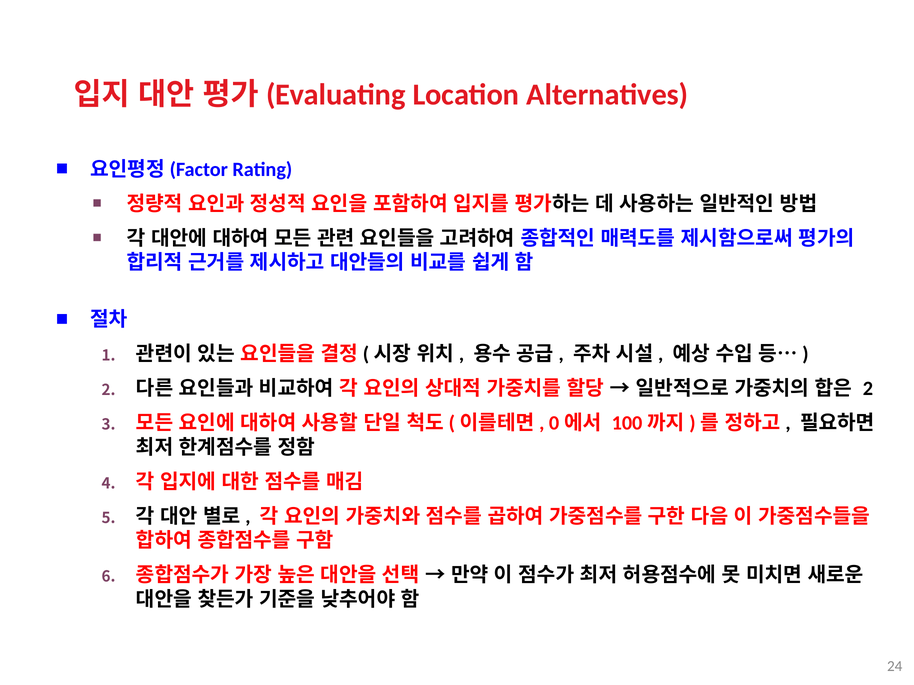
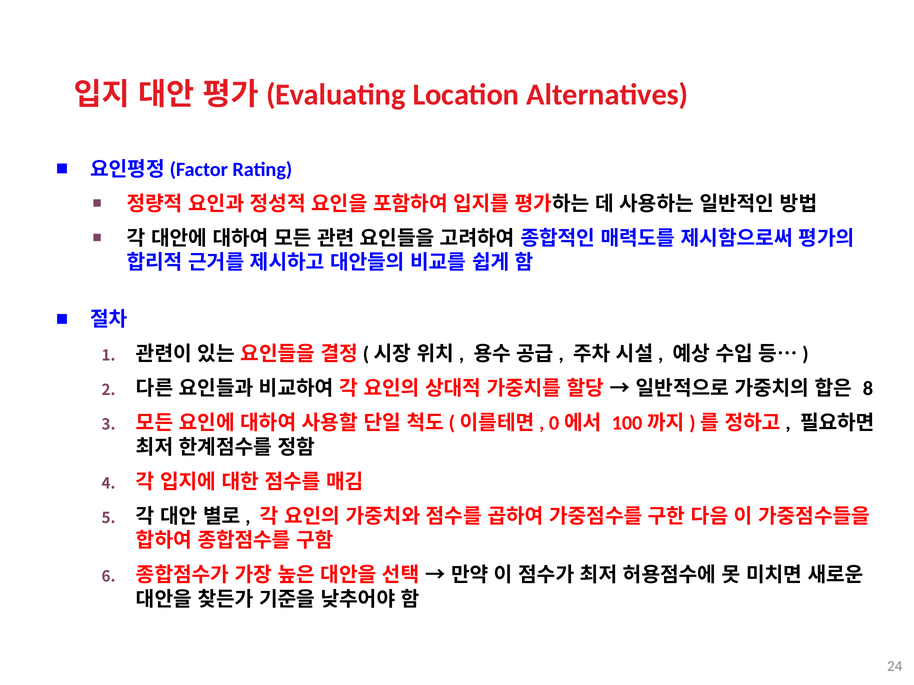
2: 2 -> 8 (868, 389)
